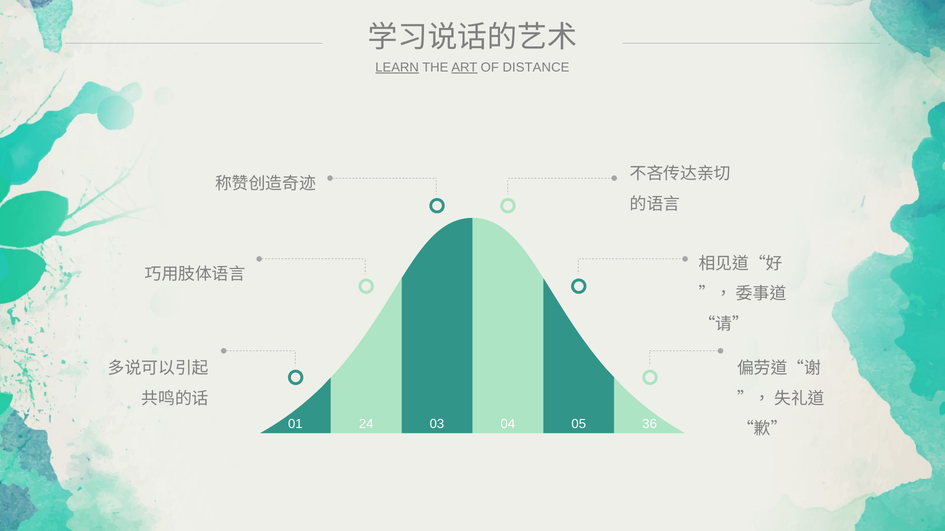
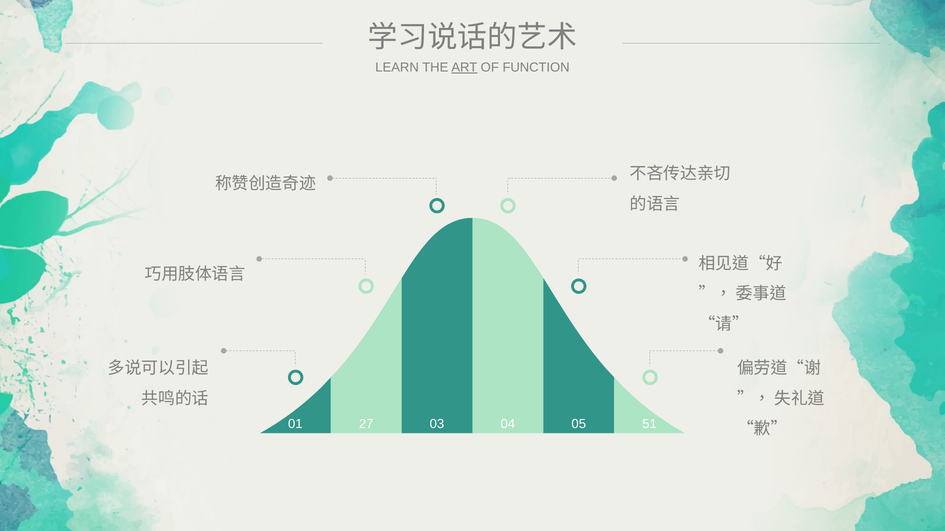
LEARN underline: present -> none (397, 67)
DISTANCE: DISTANCE -> FUNCTION (536, 67)
24: 24 -> 27 (366, 424)
36: 36 -> 51 (650, 424)
